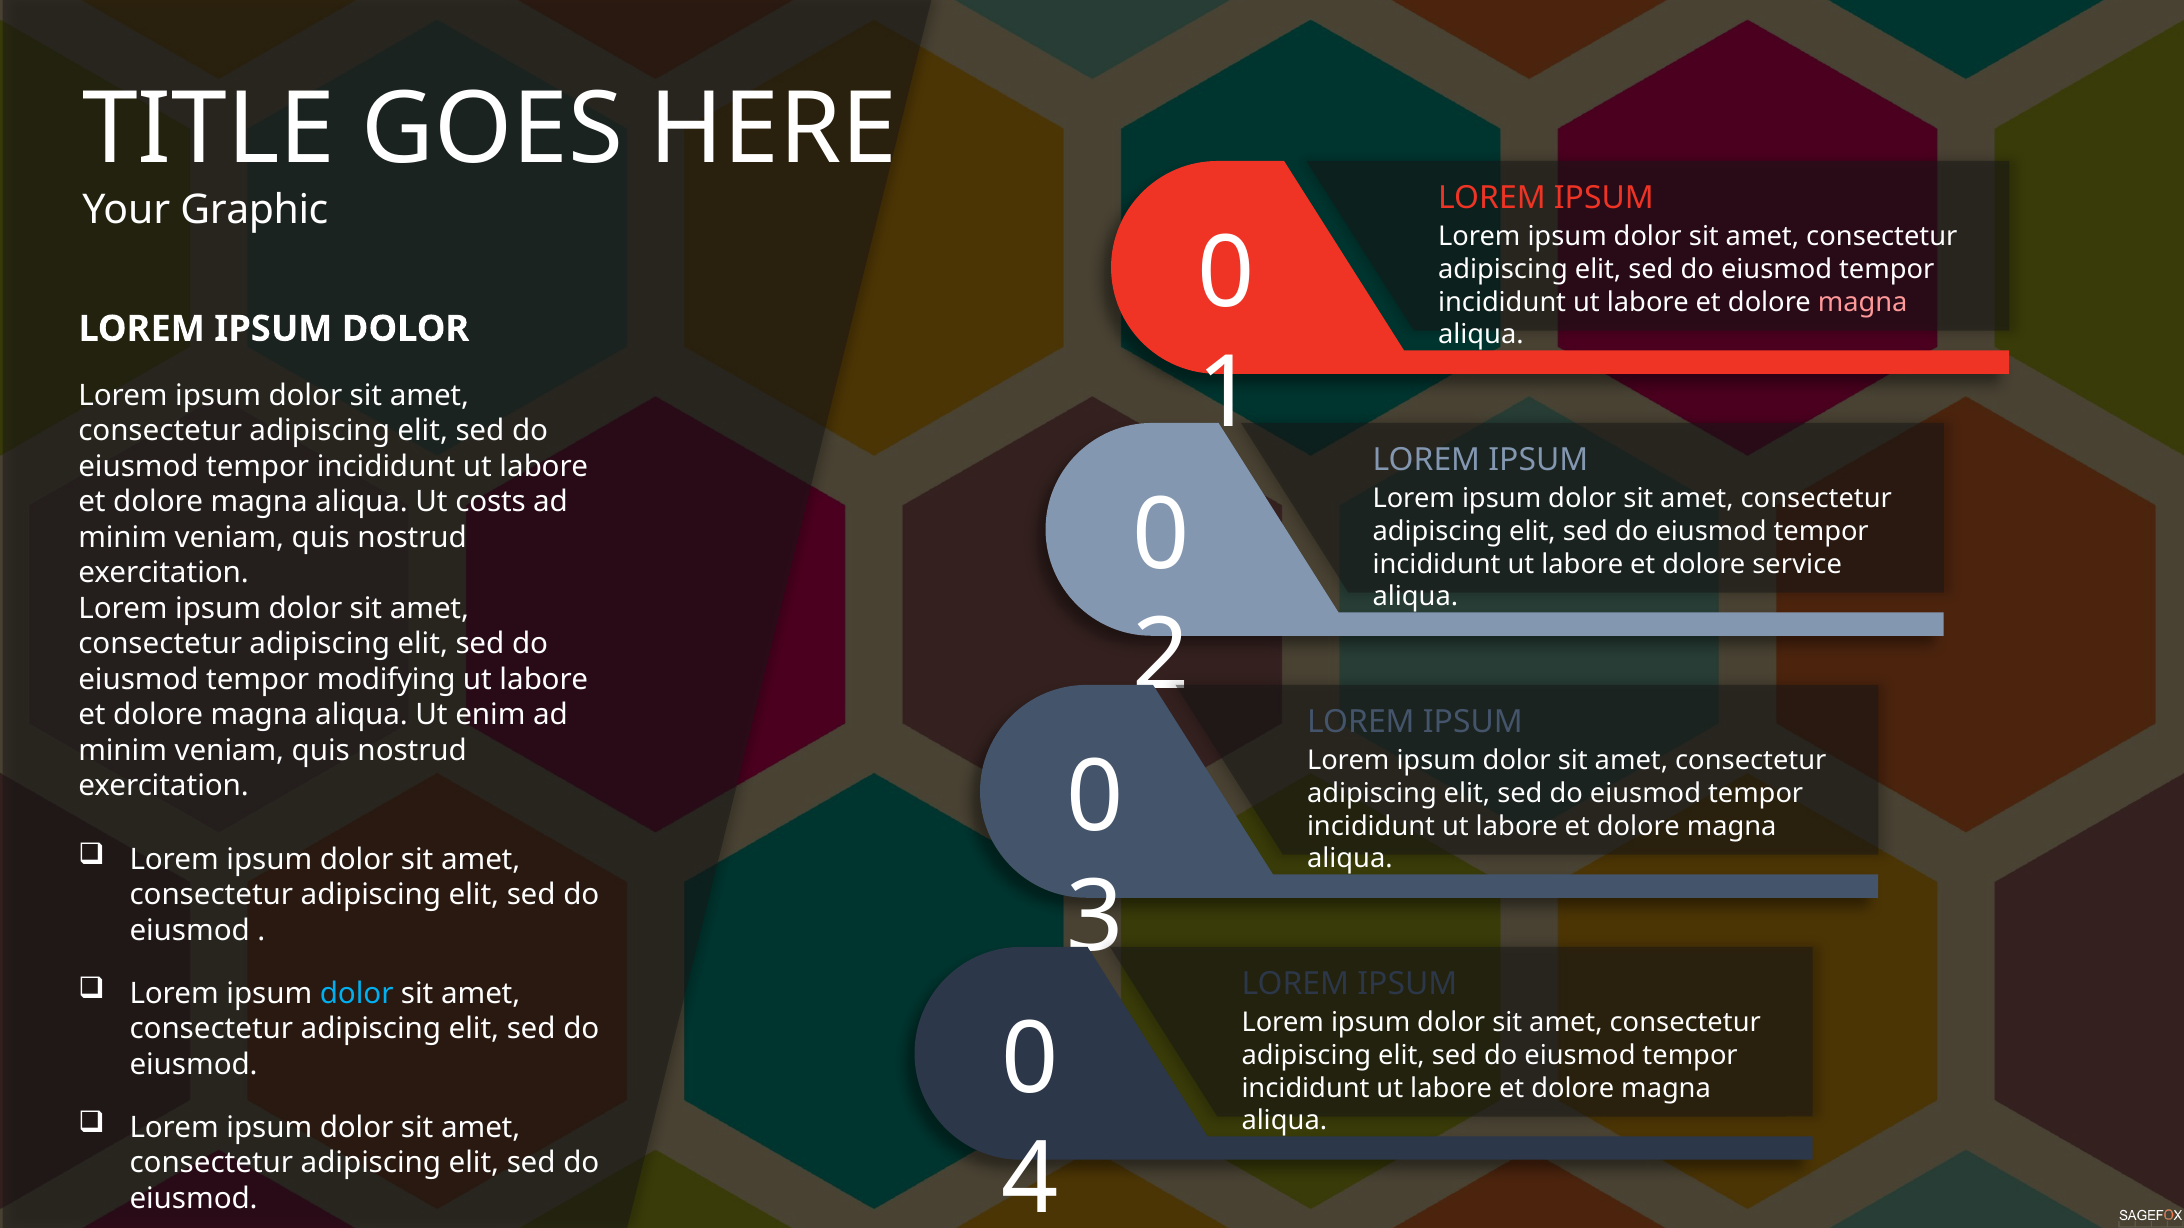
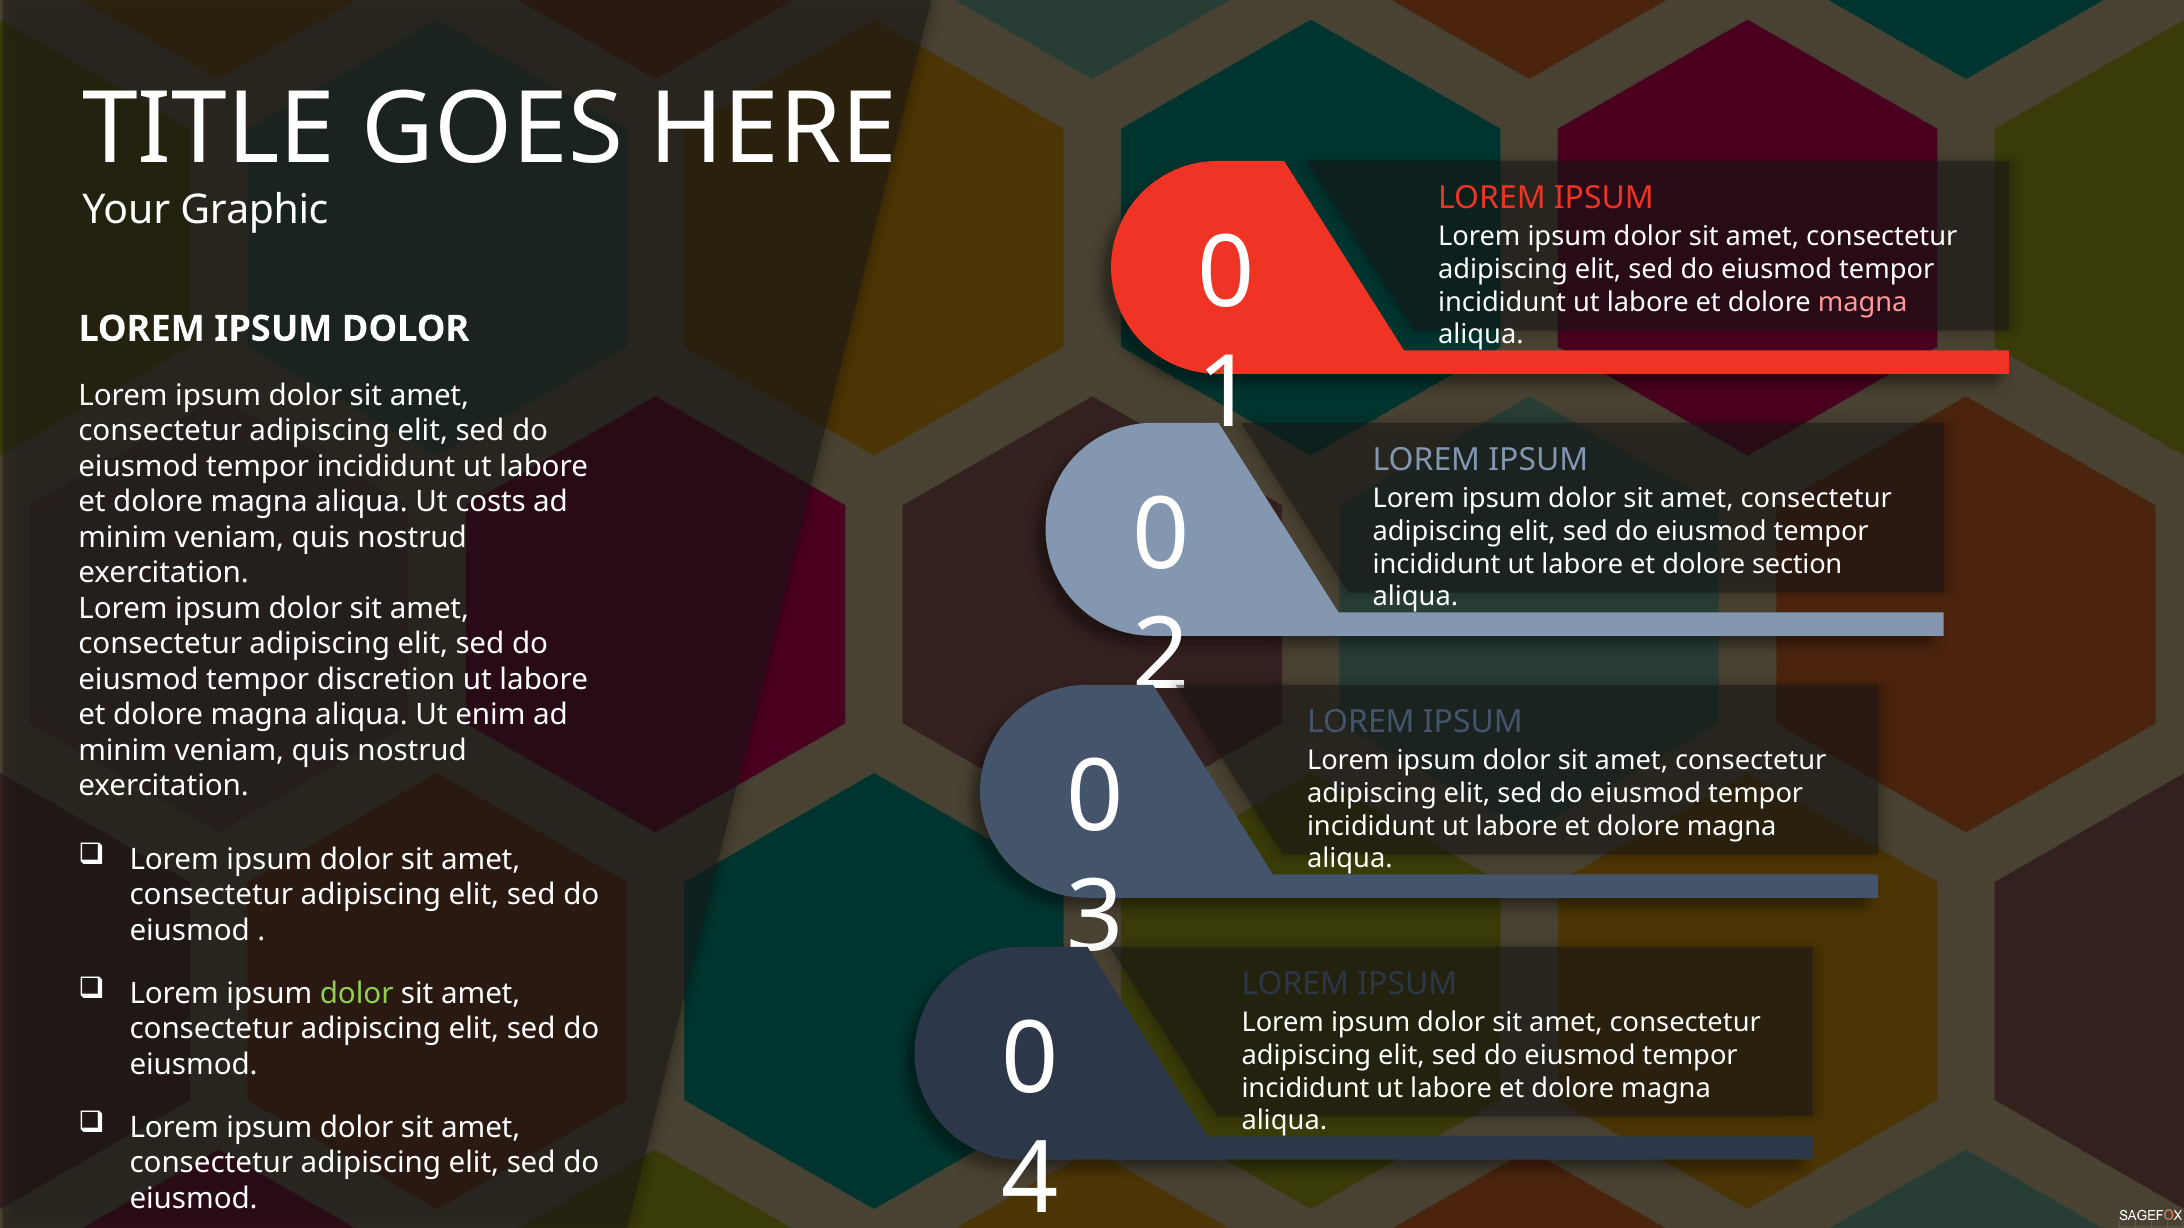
service: service -> section (1797, 564)
modifying: modifying -> discretion (386, 680)
dolor colour: light blue -> light green (357, 994)
